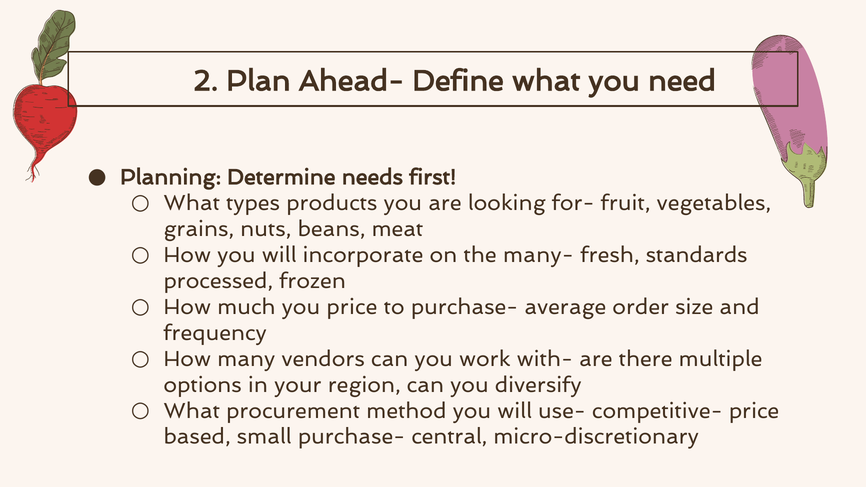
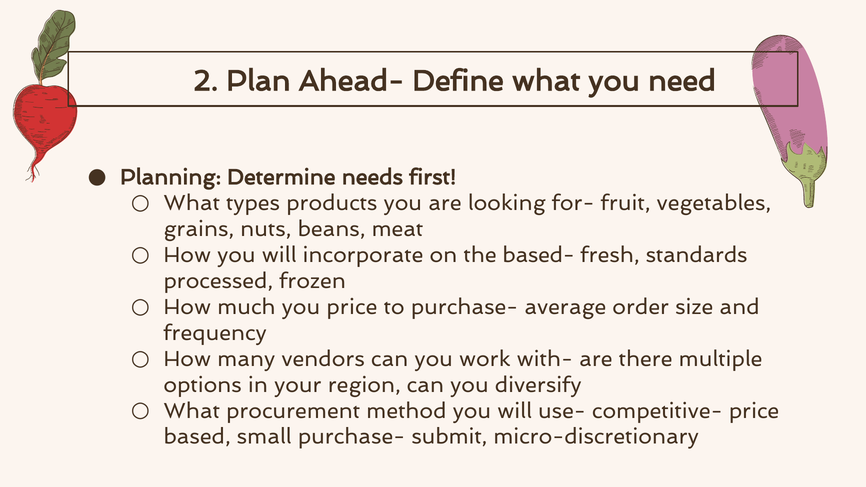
many-: many- -> based- (539, 255)
central: central -> submit (449, 437)
